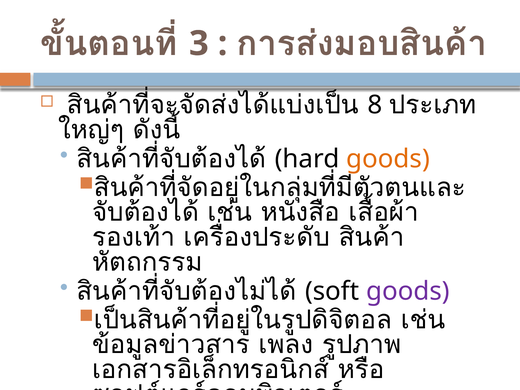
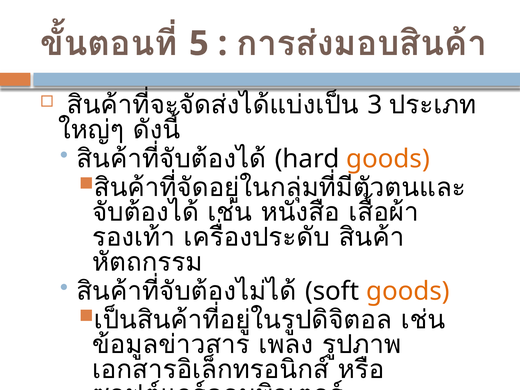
3: 3 -> 5 (199, 44)
8: 8 -> 3 (375, 105)
goods colour: purple -> orange (408, 291)
